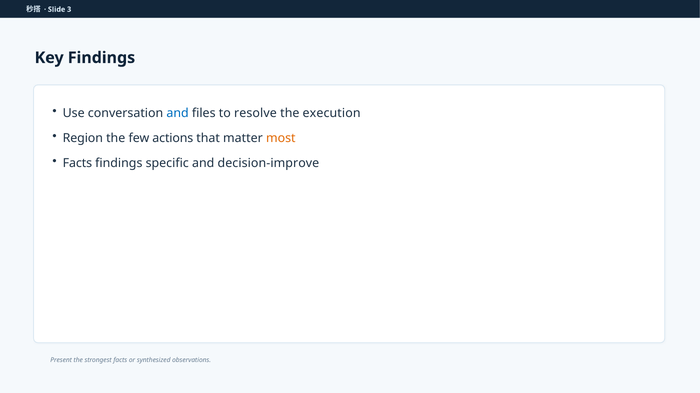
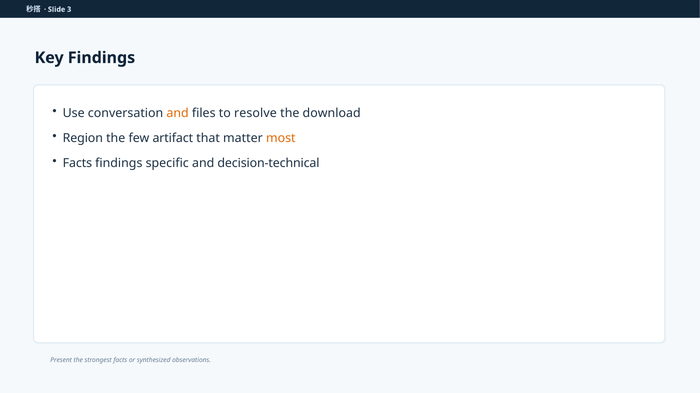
and colour: blue -> orange (178, 113)
execution: execution -> download (332, 113)
actions: actions -> artifact (173, 138)
decision-improve: decision-improve -> decision-technical (269, 163)
